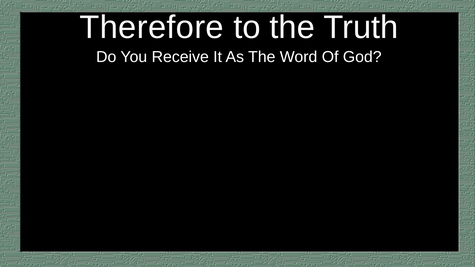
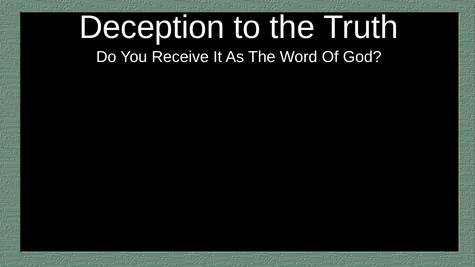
Therefore: Therefore -> Deception (152, 28)
